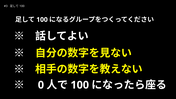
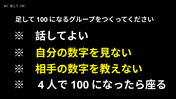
0: 0 -> 4 (41, 85)
